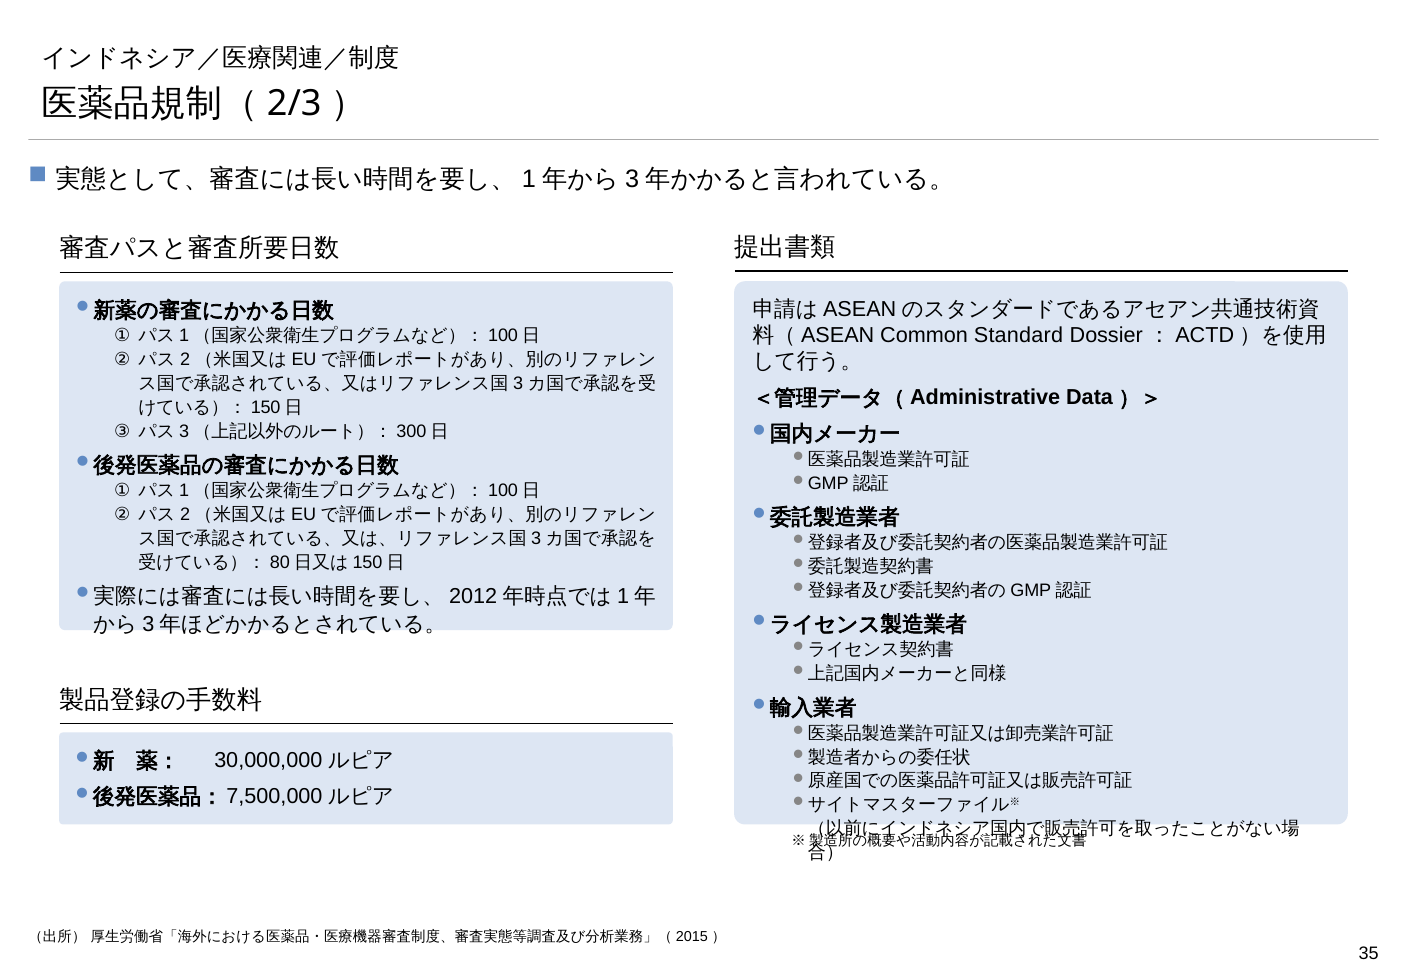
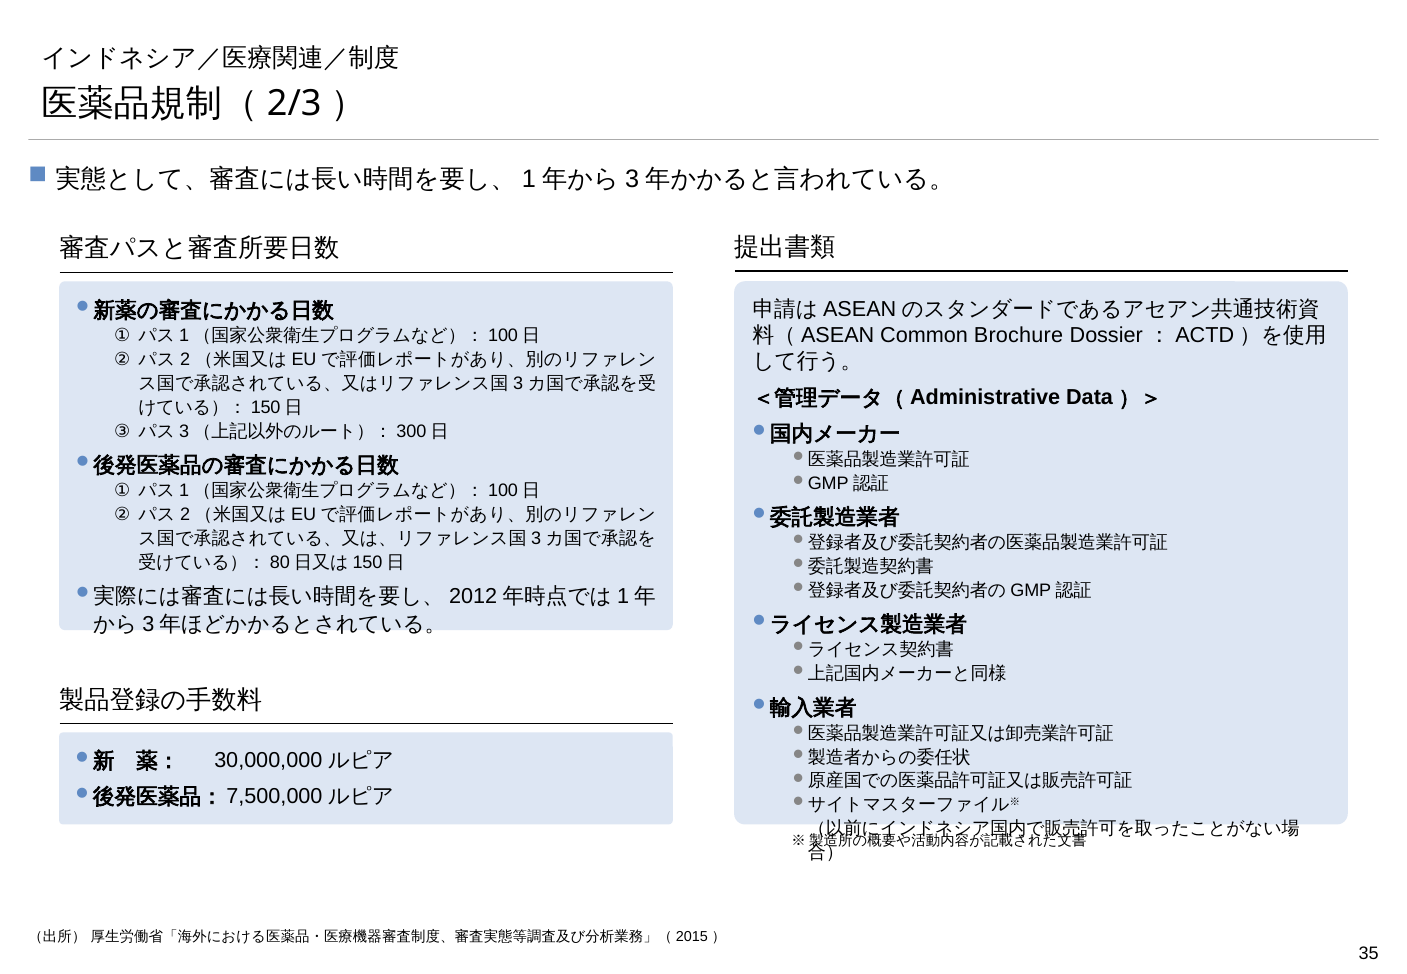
Standard: Standard -> Brochure (1019, 335)
